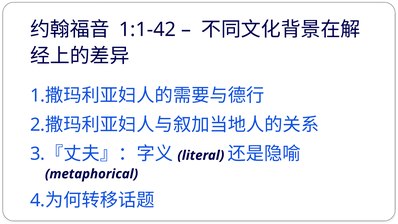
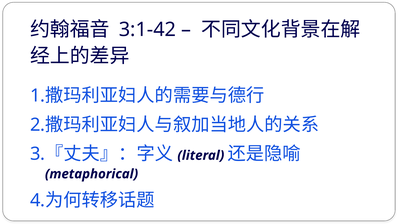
1:1-42: 1:1-42 -> 3:1-42 (147, 30)
